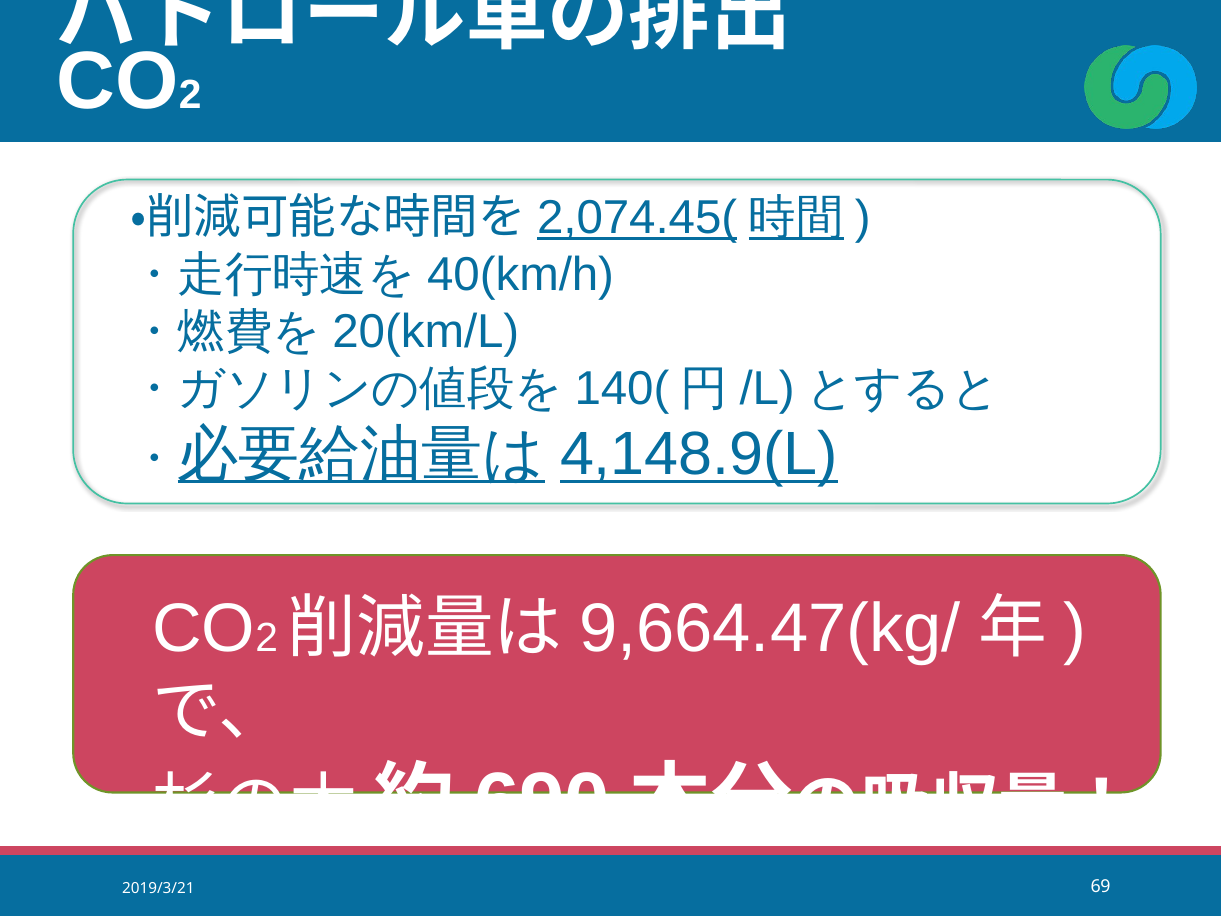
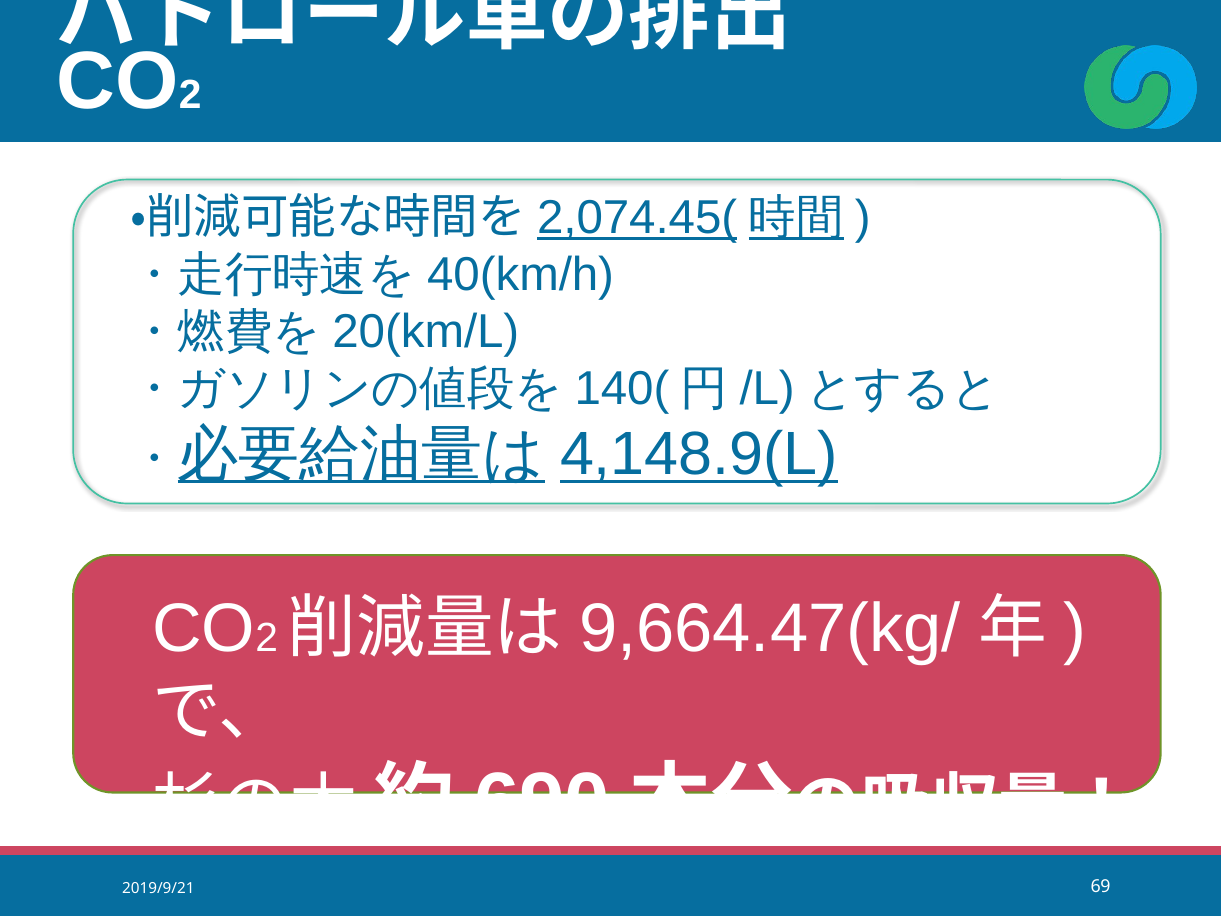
2019/3/21: 2019/3/21 -> 2019/9/21 (158, 888)
